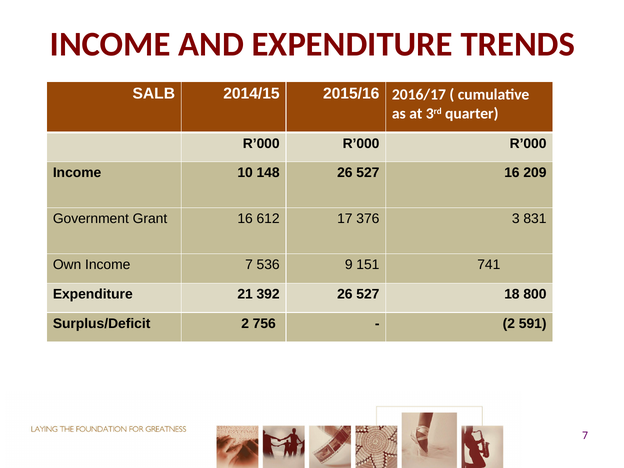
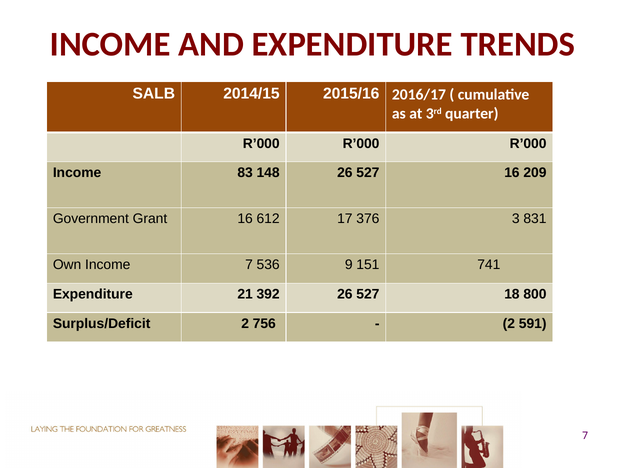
10: 10 -> 83 (245, 173)
